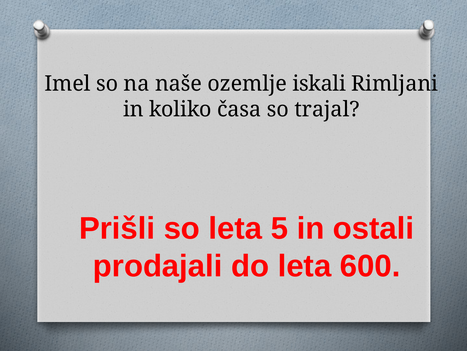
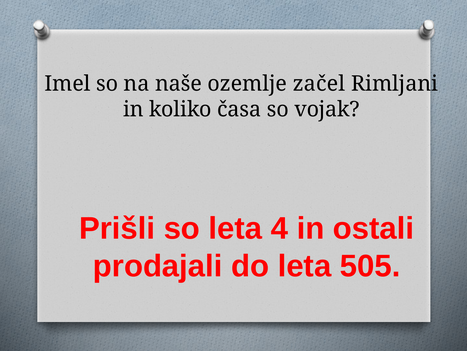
iskali: iskali -> začel (319, 83)
trajal: trajal -> vojak (327, 109)
5: 5 -> 4 (279, 228)
600: 600 -> 505 (370, 265)
